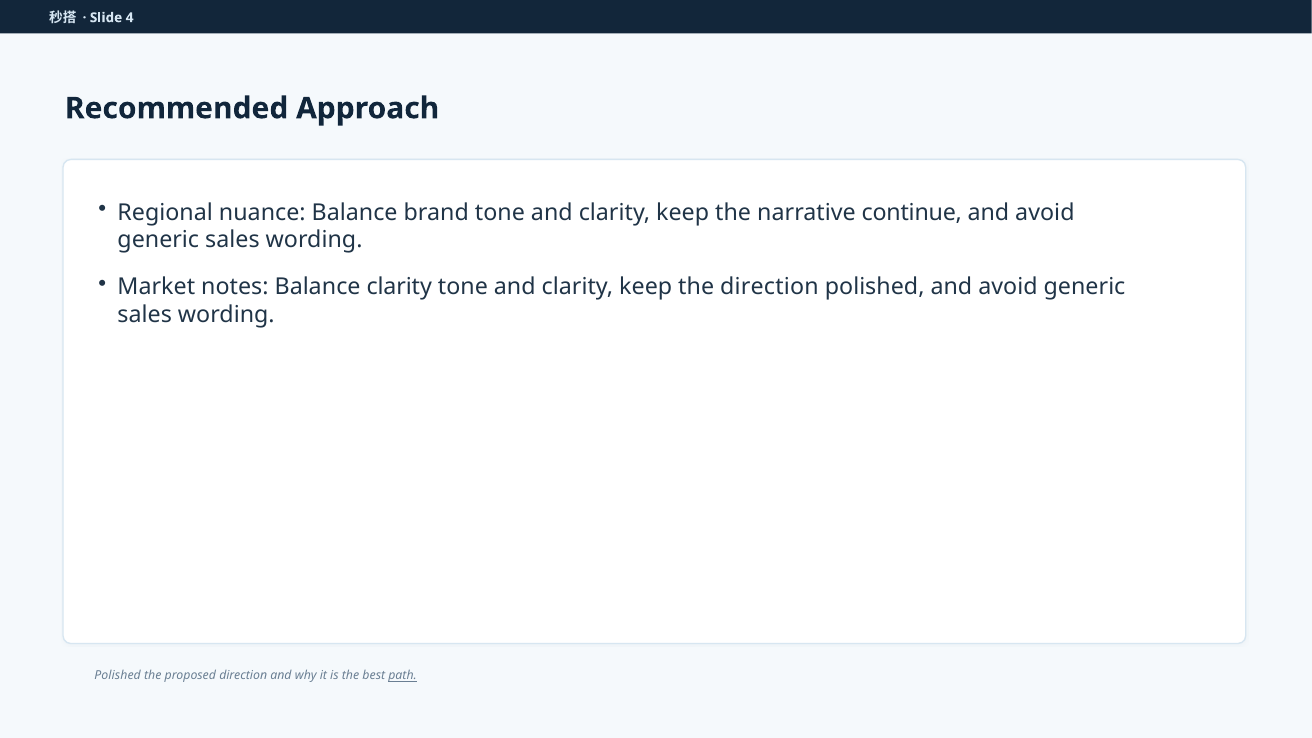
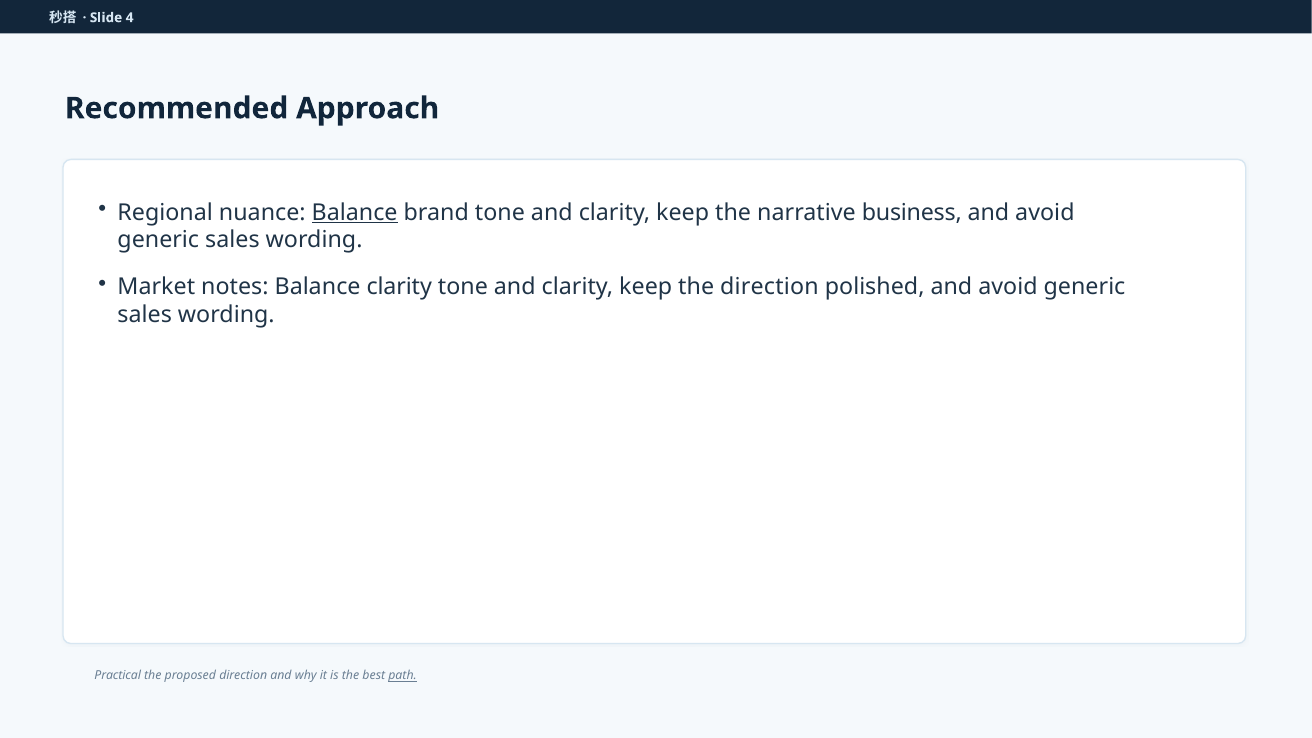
Balance underline: none -> present (355, 212)
continue: continue -> business (912, 212)
Polished: Polished -> Practical (118, 676)
